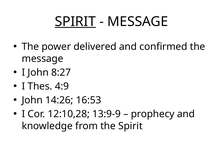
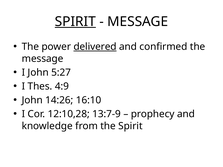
delivered underline: none -> present (95, 47)
8:27: 8:27 -> 5:27 (61, 73)
16:53: 16:53 -> 16:10 (89, 100)
13:9-9: 13:9-9 -> 13:7-9 (106, 114)
